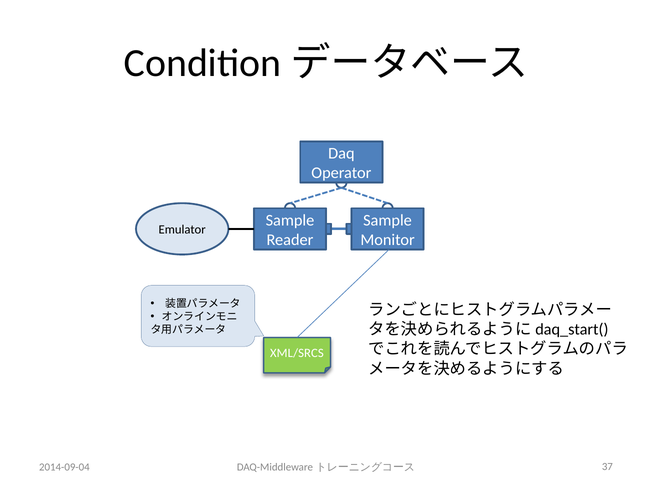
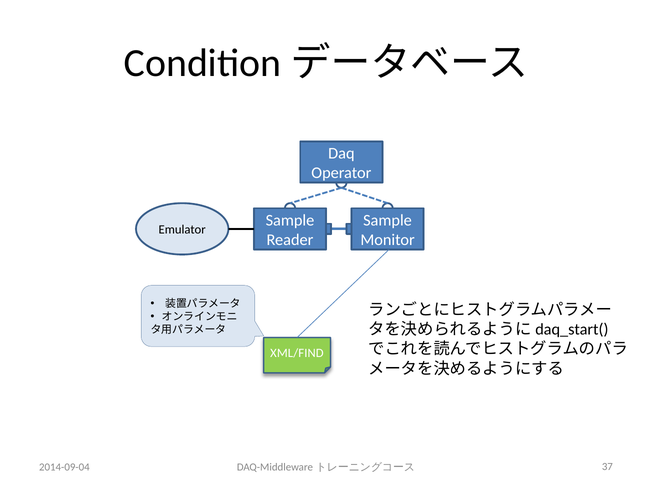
XML/SRCS: XML/SRCS -> XML/FIND (297, 353)
